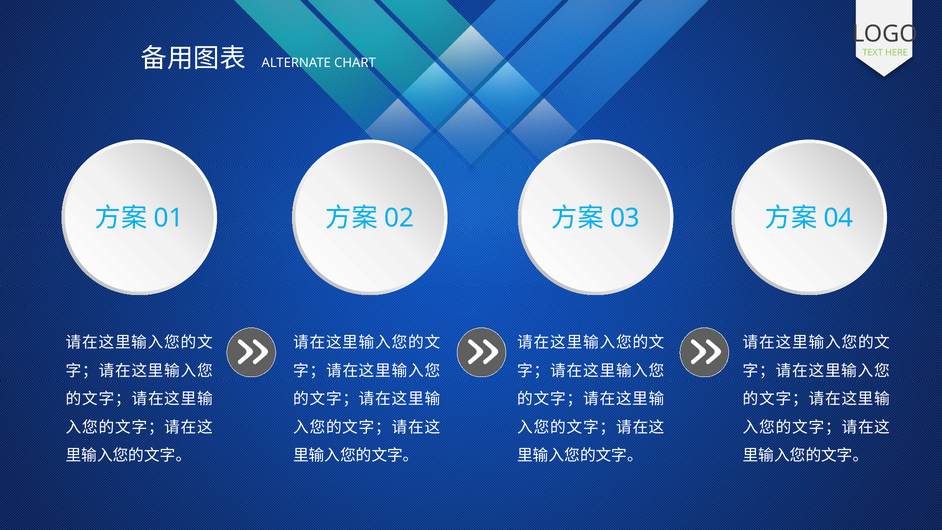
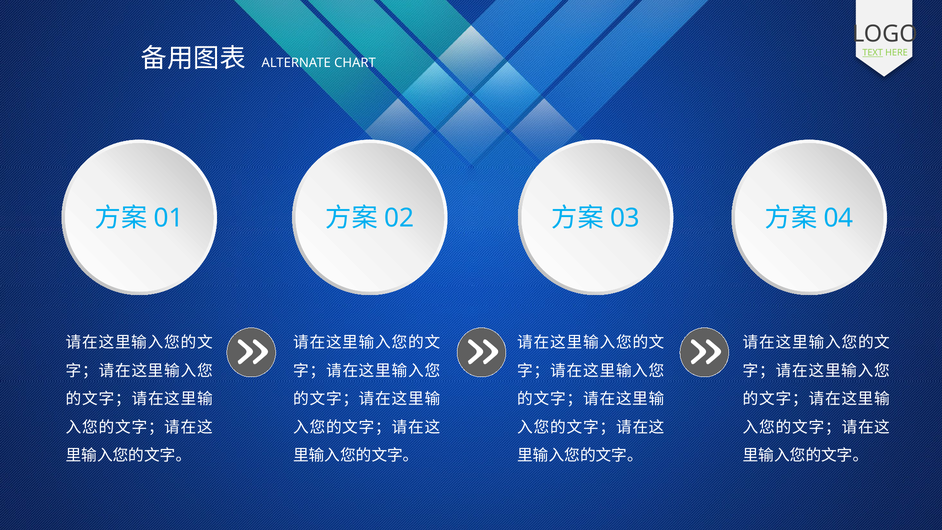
TEXT underline: none -> present (873, 53)
